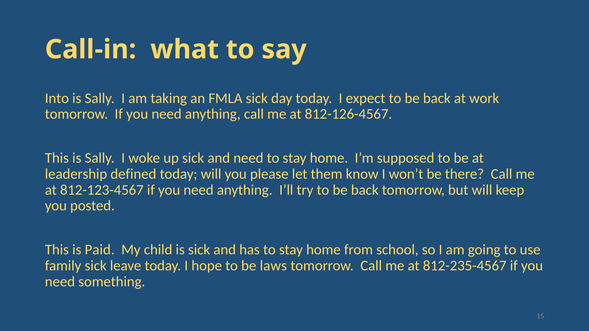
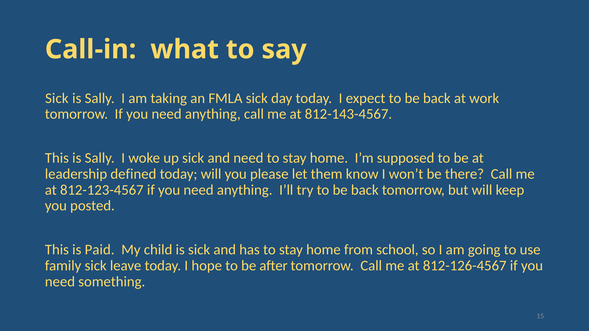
Into: Into -> Sick (57, 98)
812-126-4567: 812-126-4567 -> 812-143-4567 (348, 114)
laws: laws -> after (274, 266)
812-235-4567: 812-235-4567 -> 812-126-4567 (465, 266)
